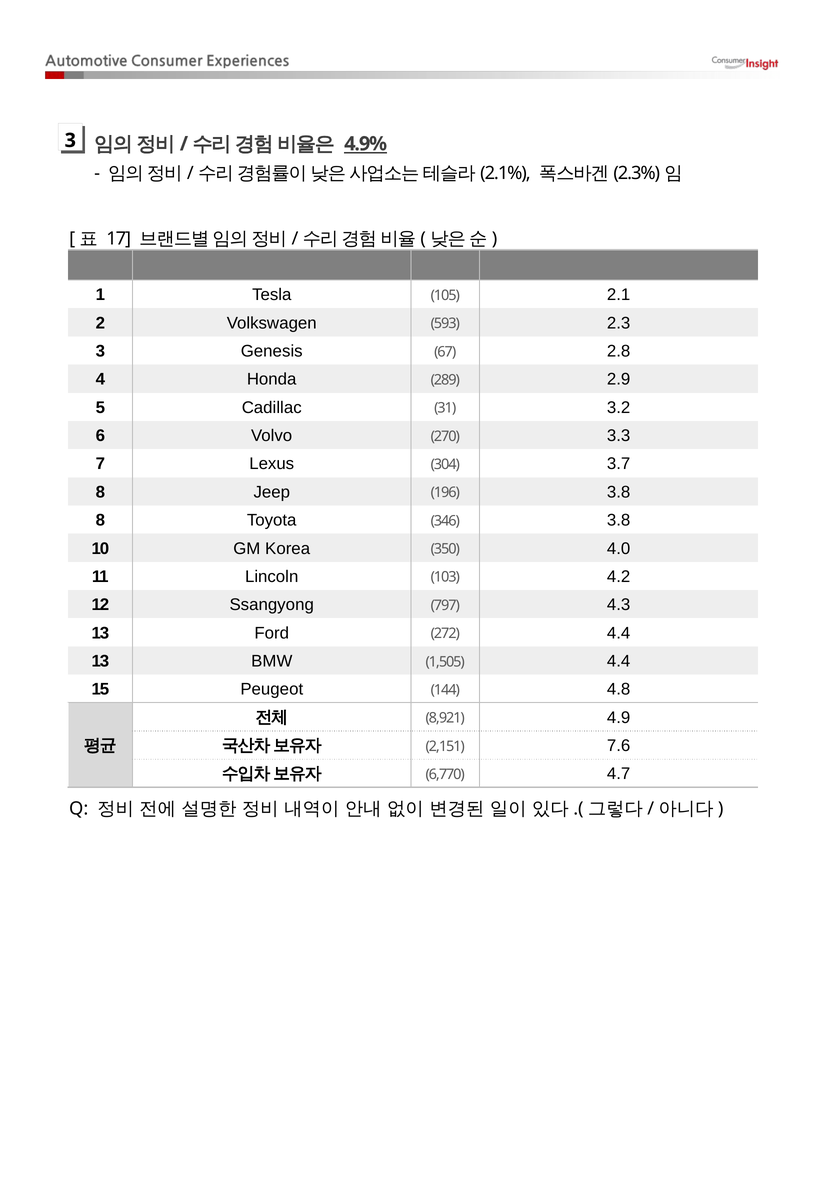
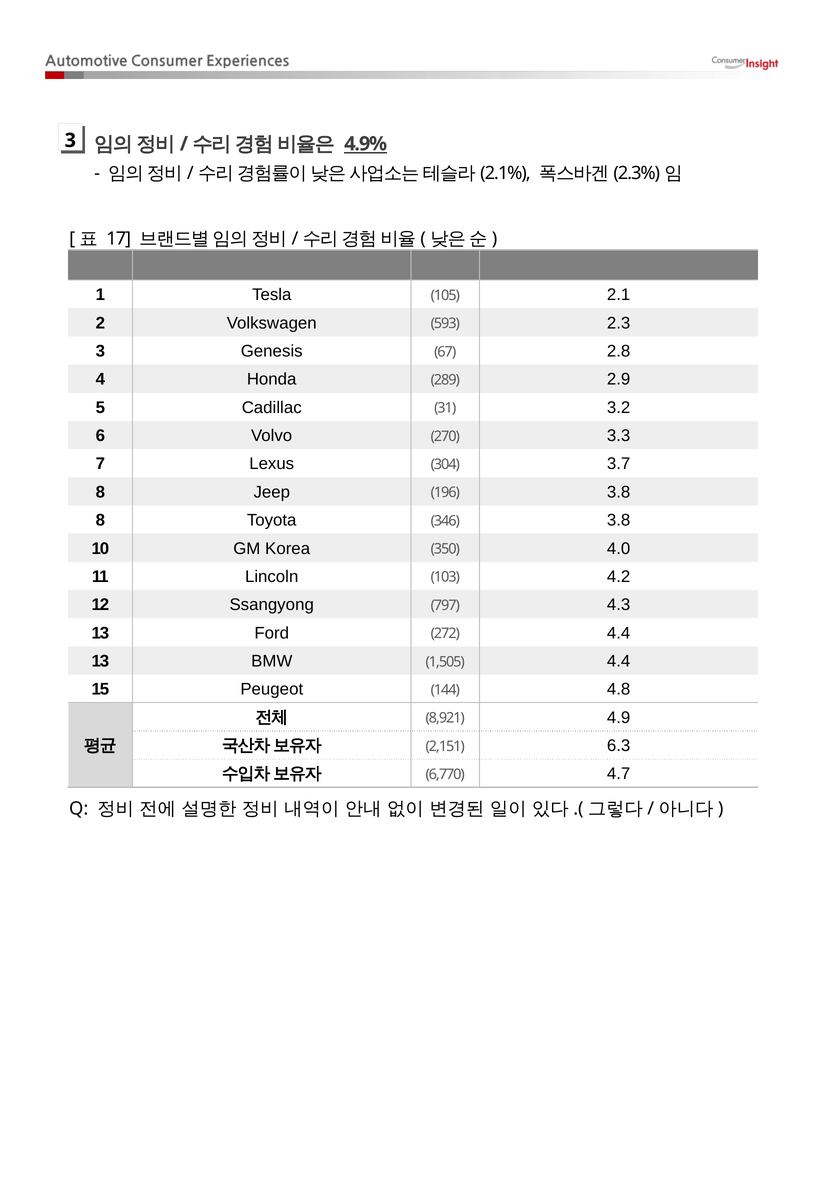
7.6: 7.6 -> 6.3 (619, 746)
